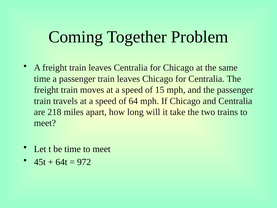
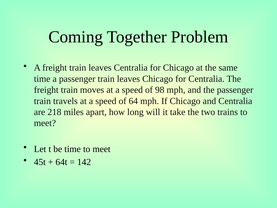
15: 15 -> 98 (160, 90)
972: 972 -> 142 (84, 162)
